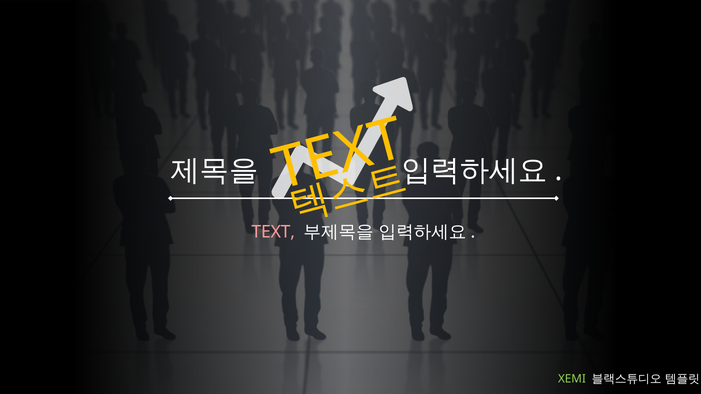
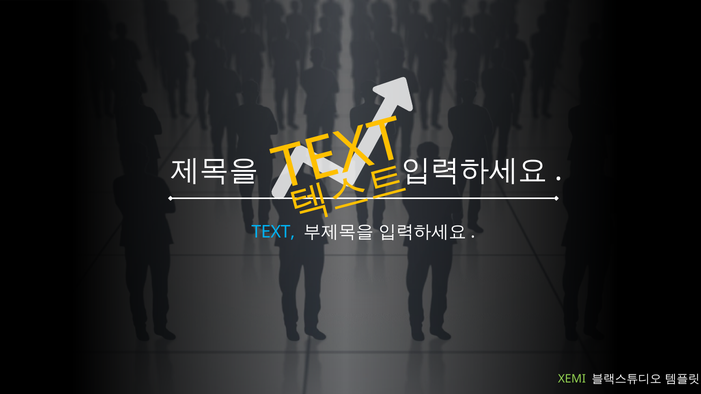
TEXT colour: pink -> light blue (273, 232)
